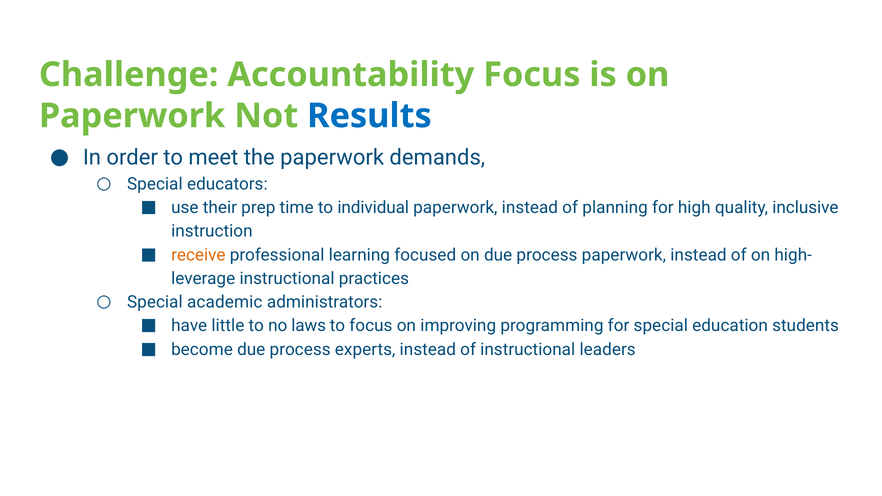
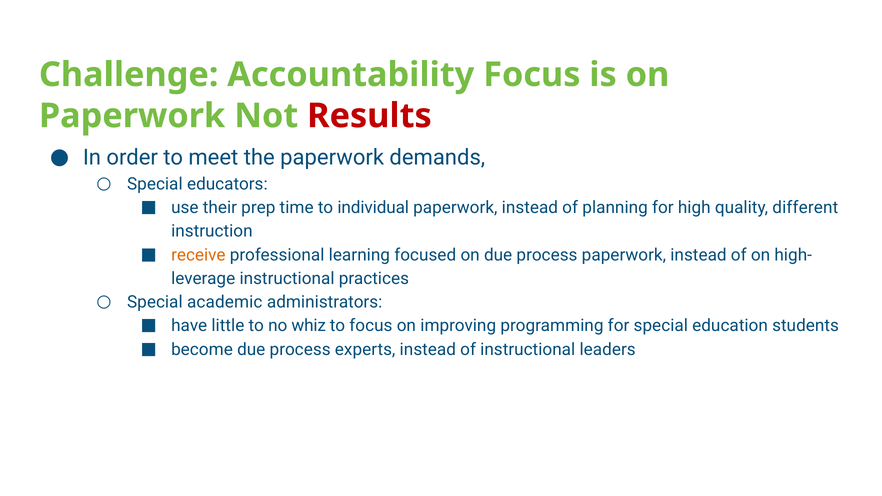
Results colour: blue -> red (369, 116)
inclusive: inclusive -> different (805, 208)
laws: laws -> whiz (309, 326)
